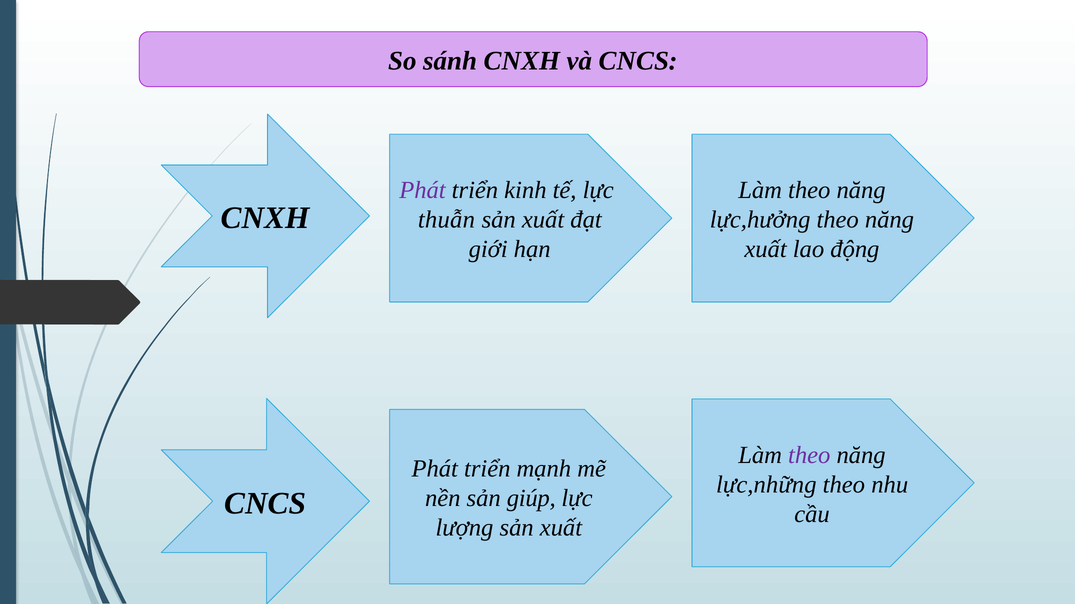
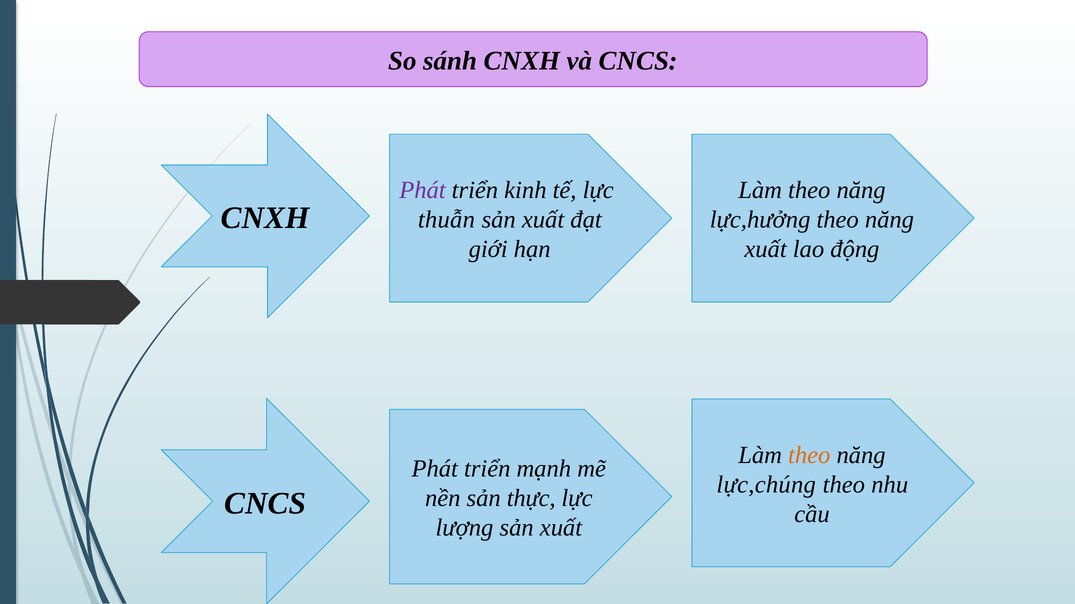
theo colour: purple -> orange (809, 456)
lực,những: lực,những -> lực,chúng (766, 485)
giúp: giúp -> thực (531, 499)
